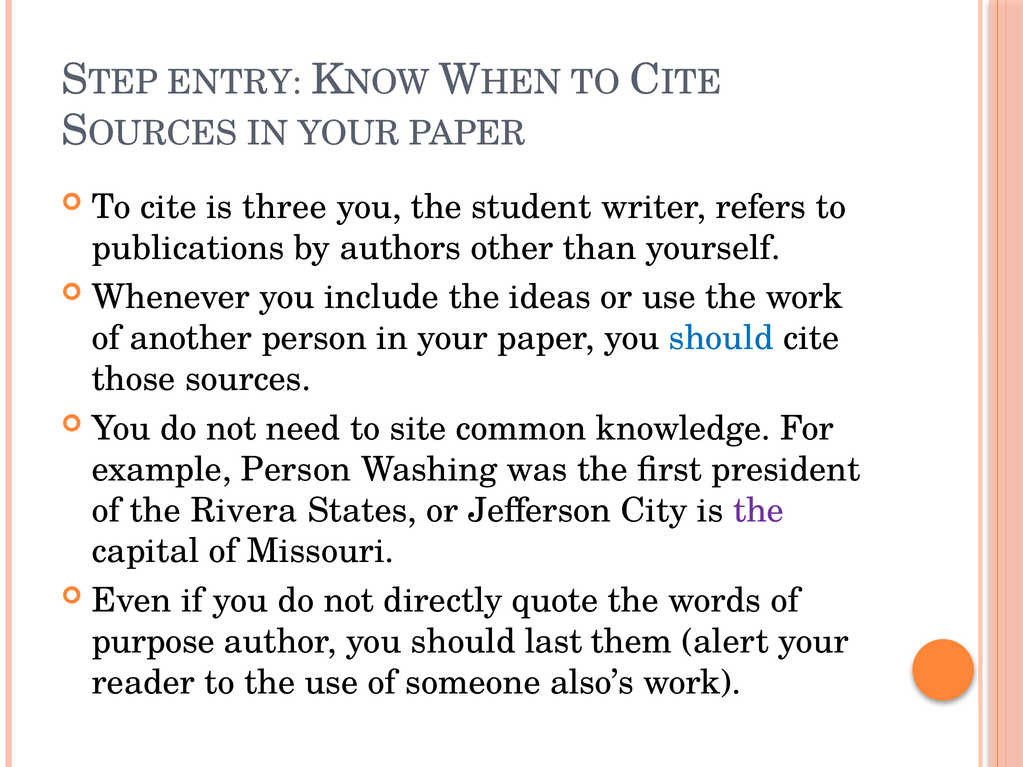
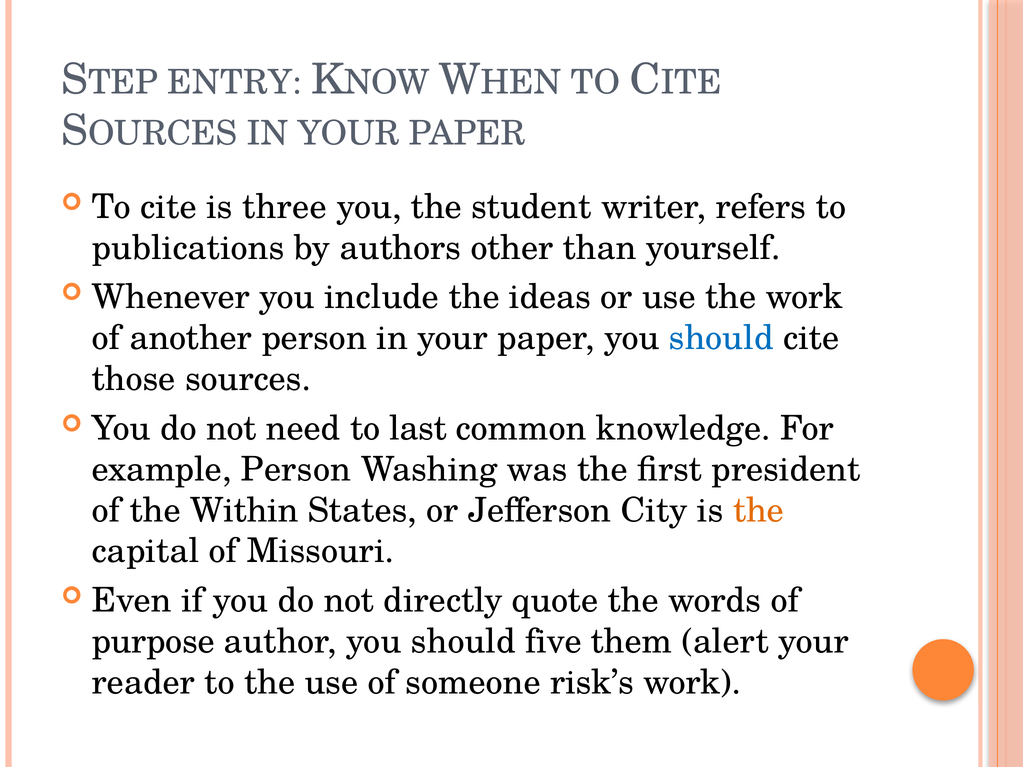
site: site -> last (418, 429)
Rivera: Rivera -> Within (244, 510)
the colour: purple -> orange (759, 510)
last: last -> five (553, 642)
also’s: also’s -> risk’s (592, 683)
